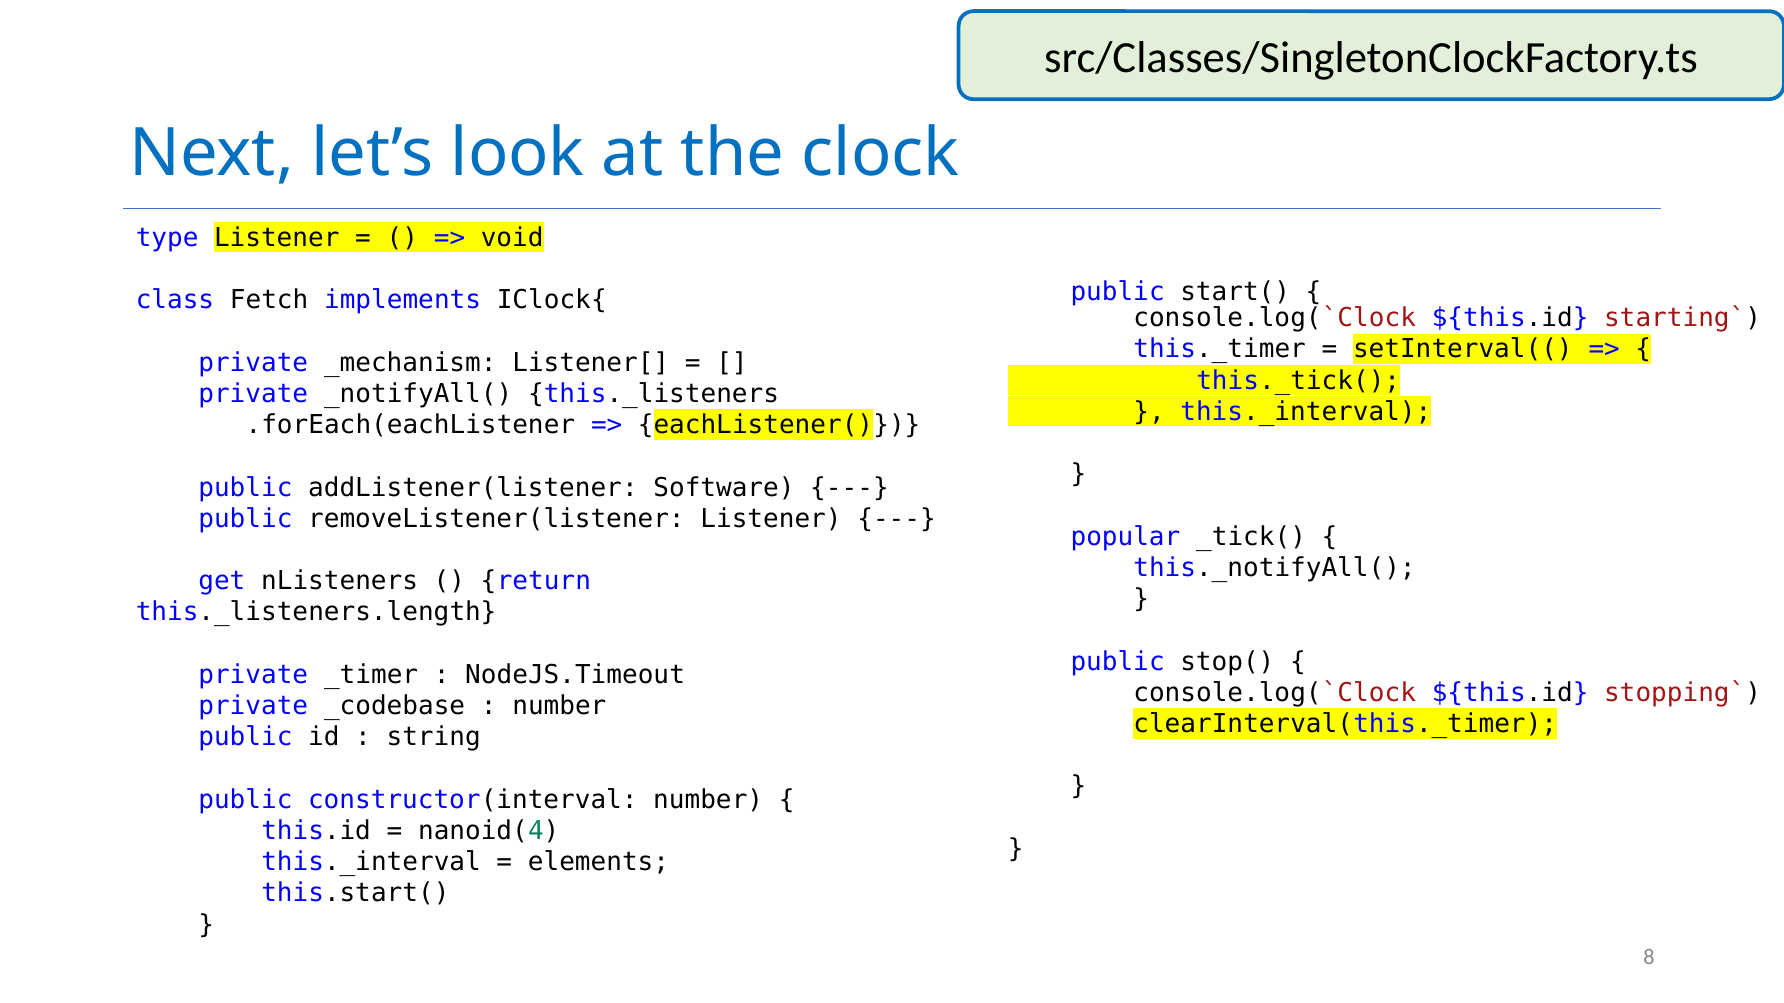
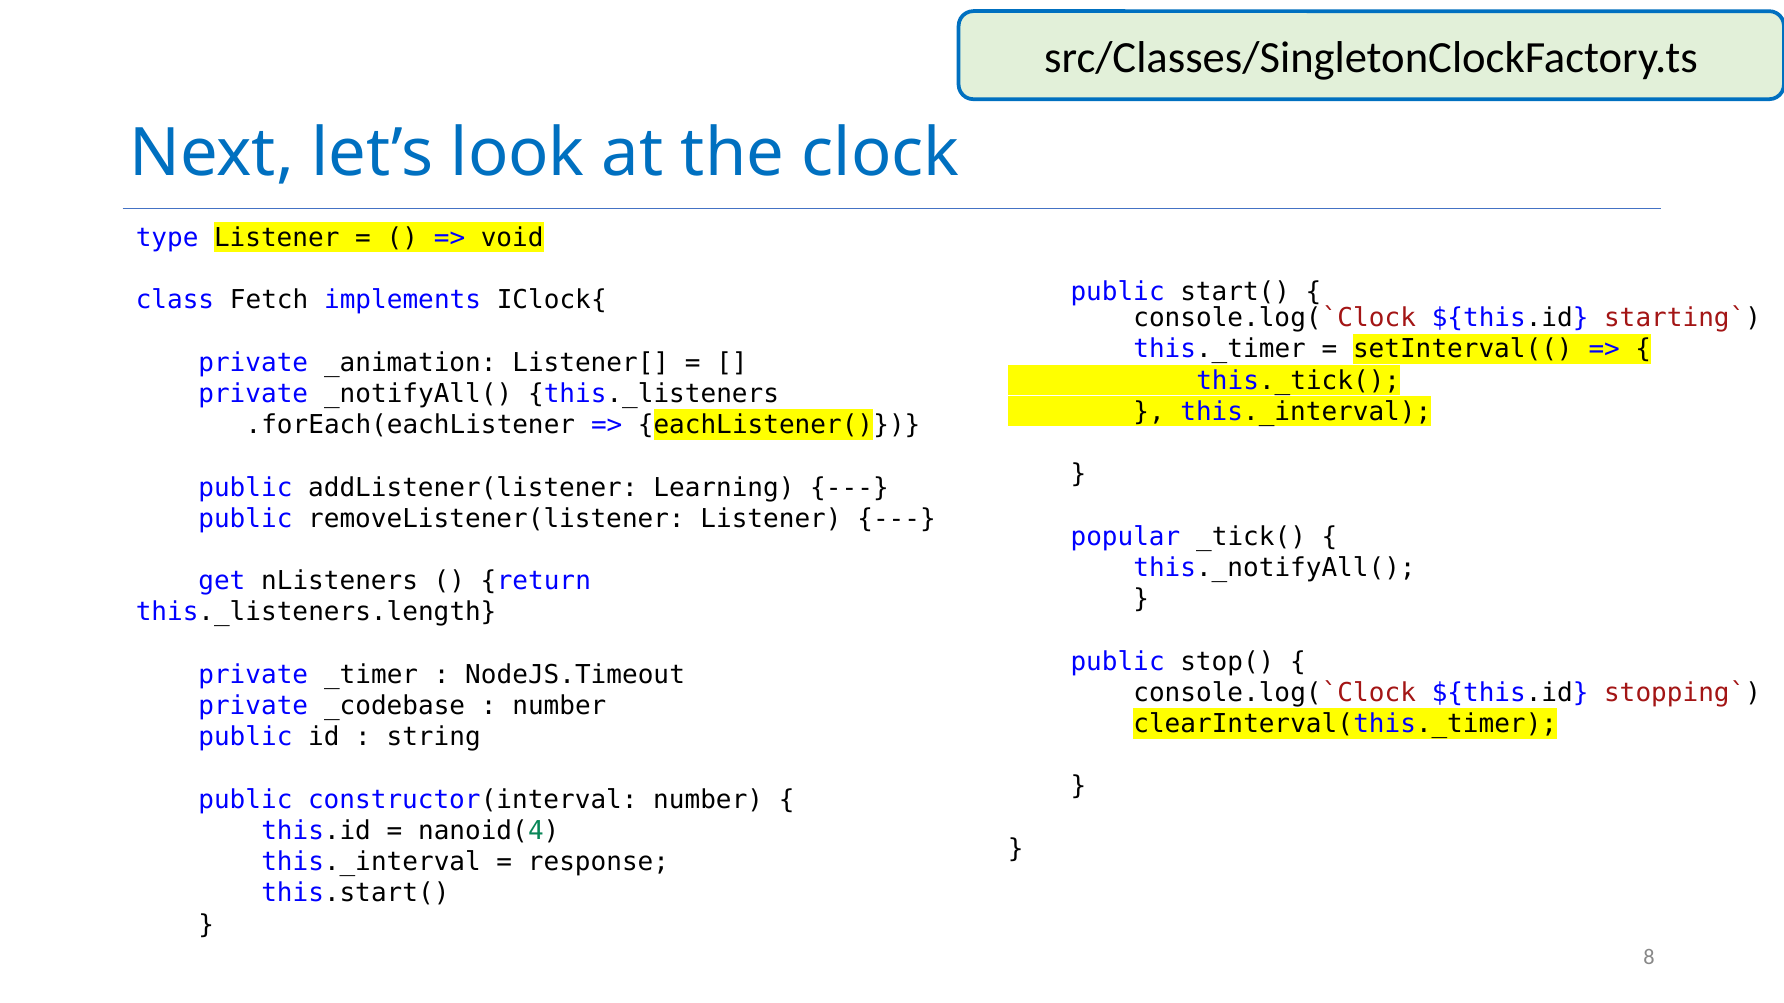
_mechanism: _mechanism -> _animation (410, 363)
Software: Software -> Learning (724, 488)
elements: elements -> response (598, 863)
